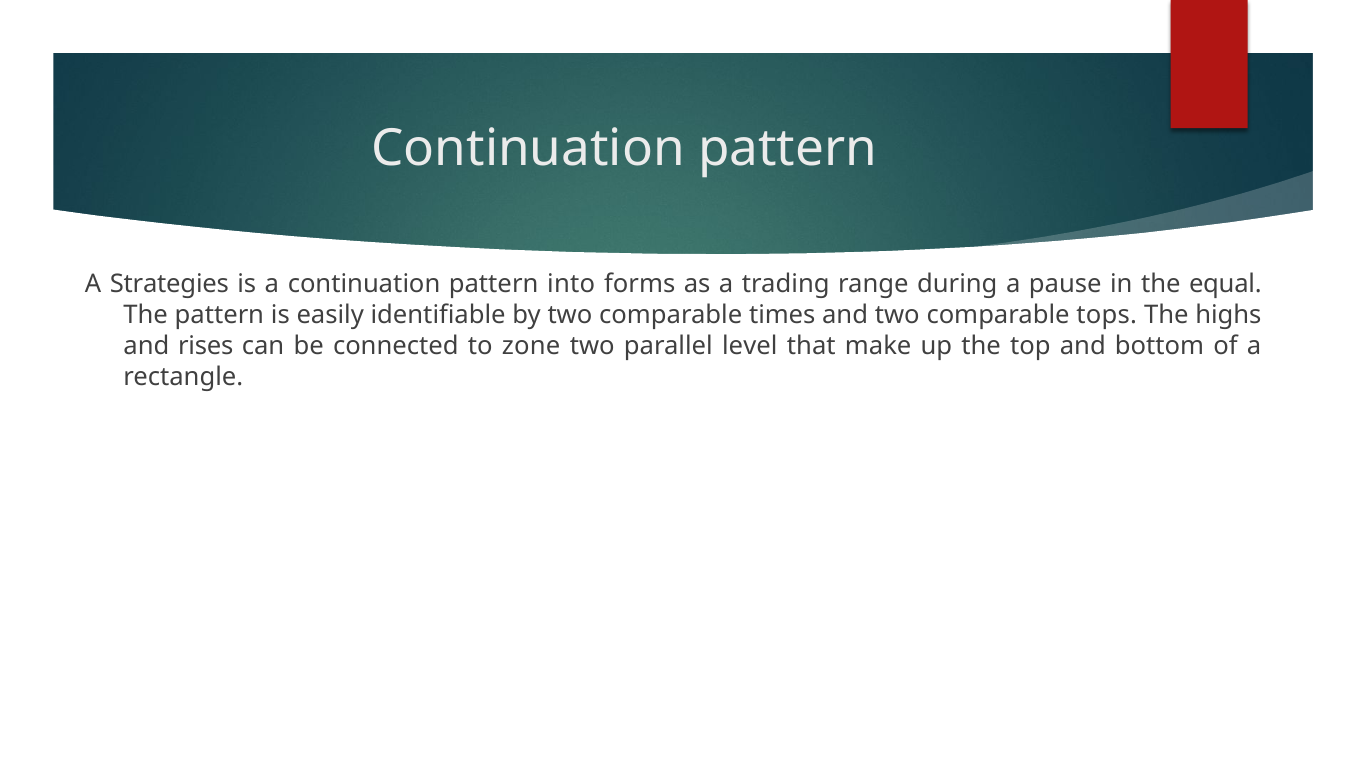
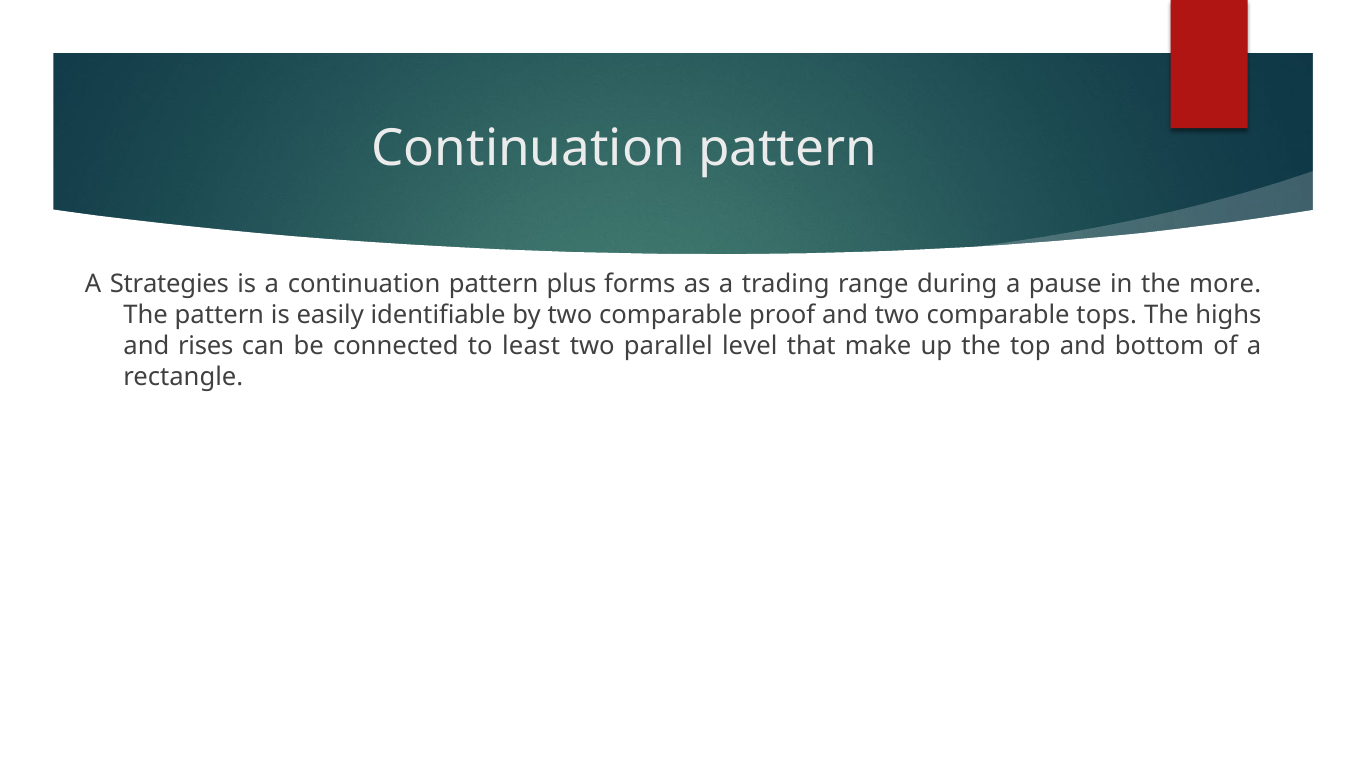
into: into -> plus (571, 284)
equal: equal -> more (1225, 284)
times: times -> proof (782, 315)
zone: zone -> least (531, 346)
